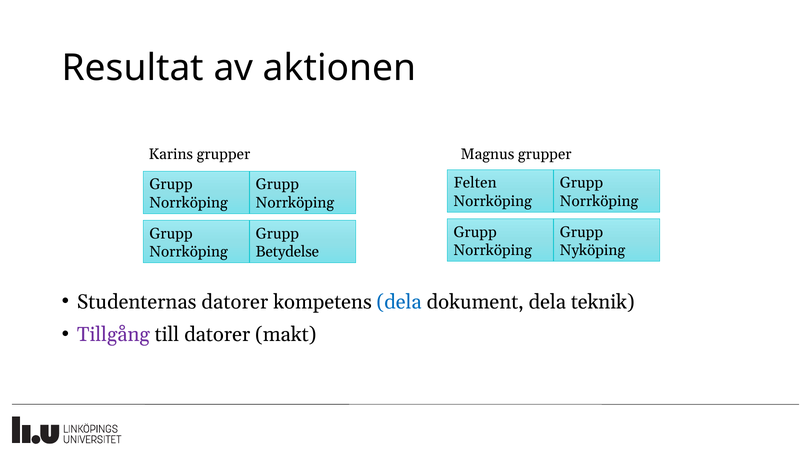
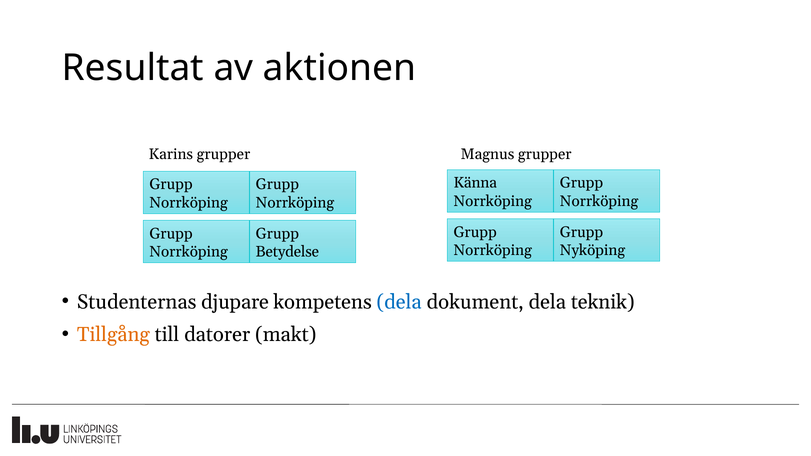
Felten: Felten -> Känna (475, 183)
Studenternas datorer: datorer -> djupare (235, 302)
Tillgång colour: purple -> orange (113, 335)
